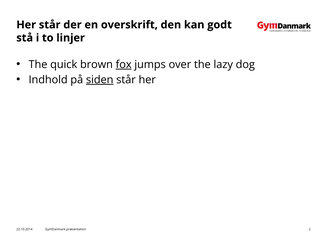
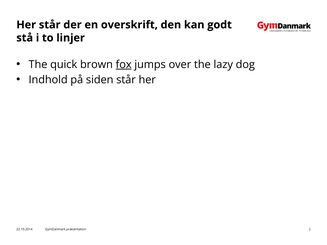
siden underline: present -> none (100, 80)
